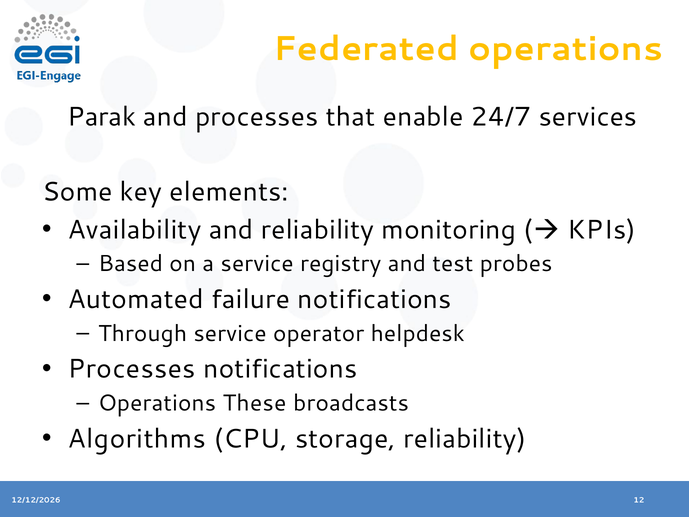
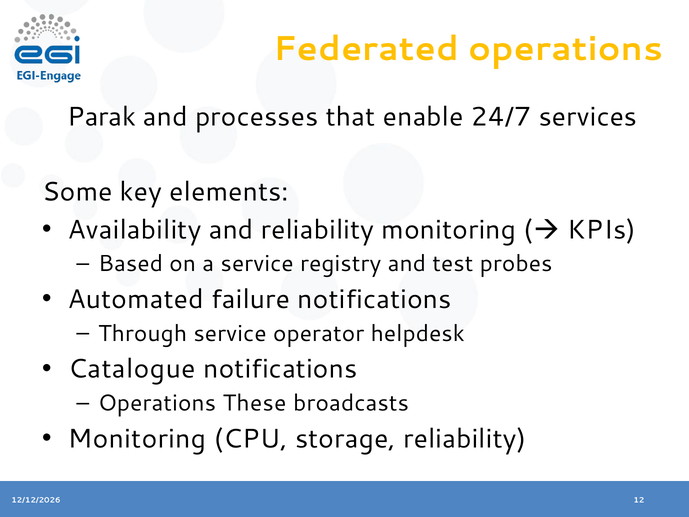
Processes: Processes -> Catalogue (132, 369)
Algorithms: Algorithms -> Monitoring (137, 439)
